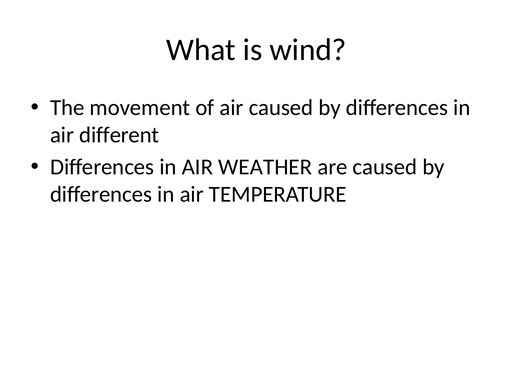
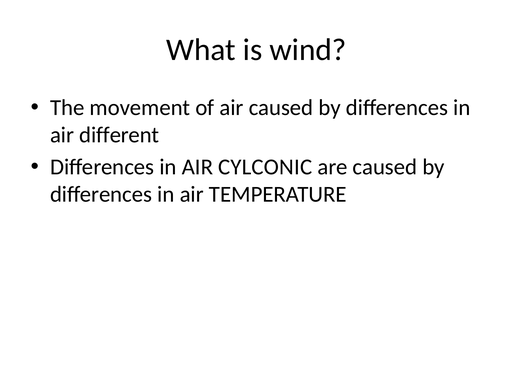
WEATHER: WEATHER -> CYLCONIC (265, 167)
